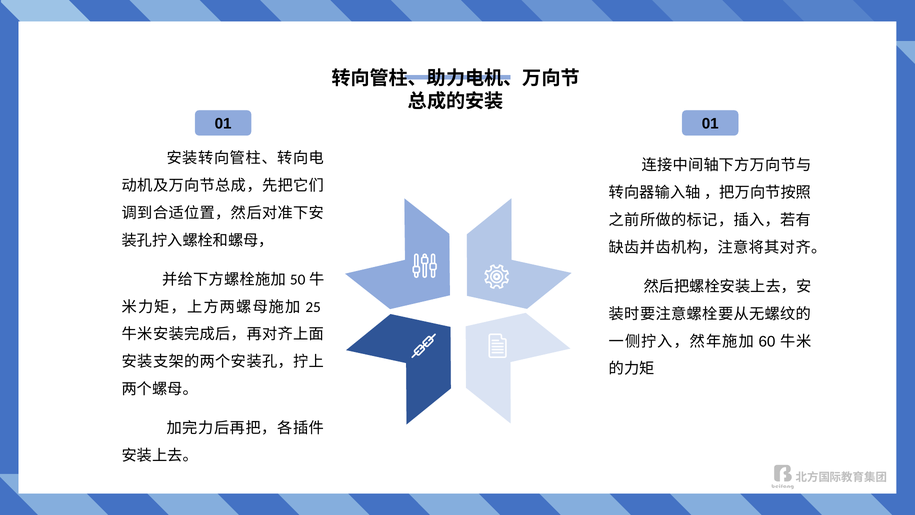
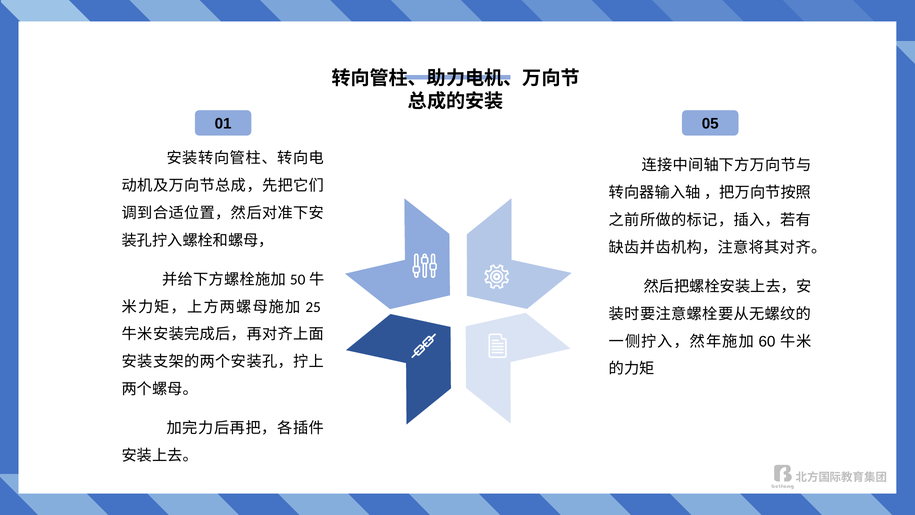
01 01: 01 -> 05 (710, 124)
